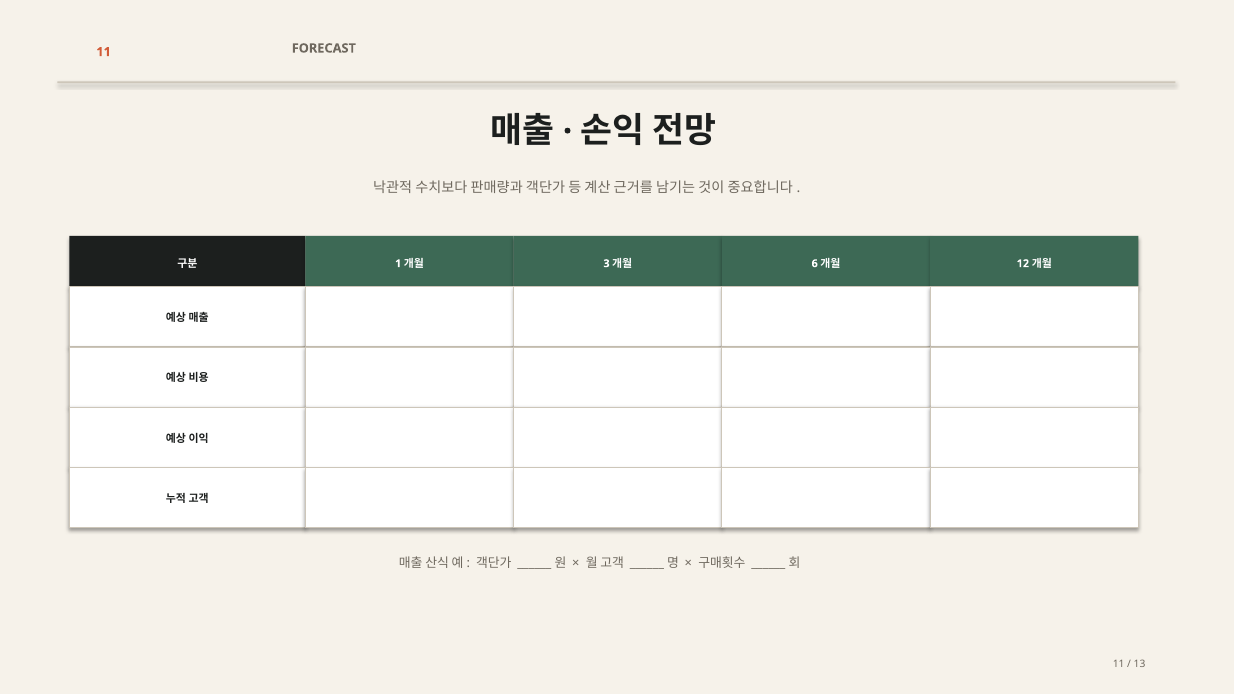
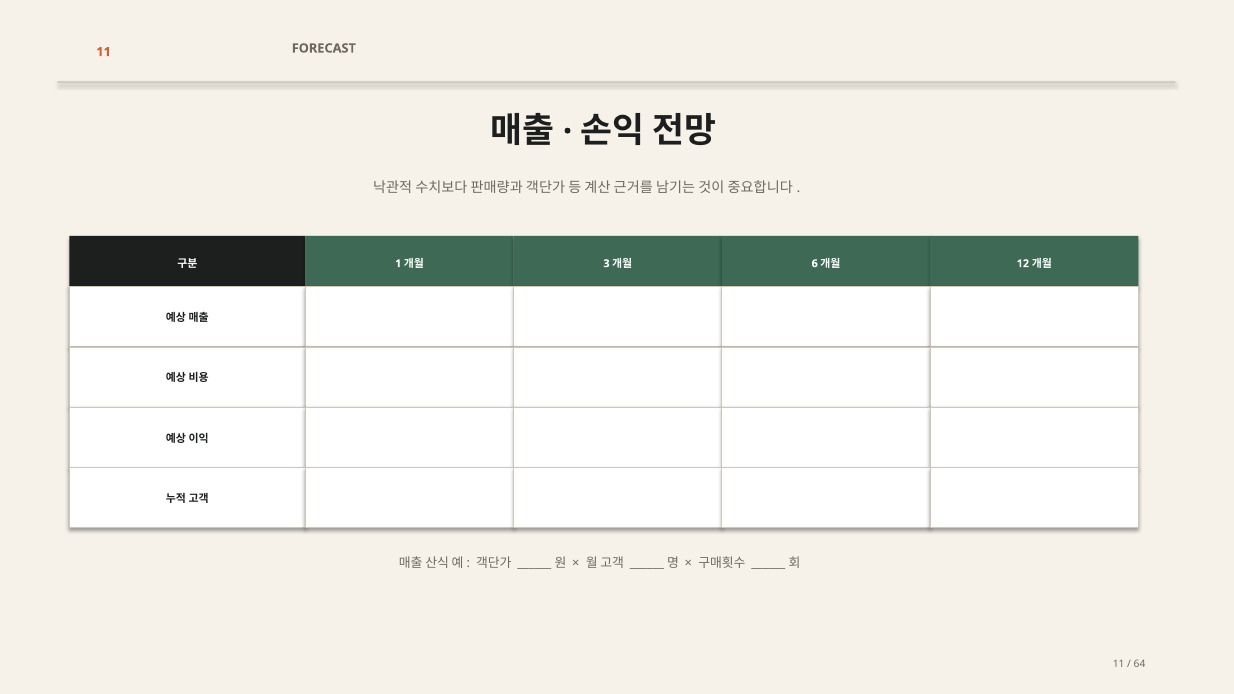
13: 13 -> 64 (1140, 664)
